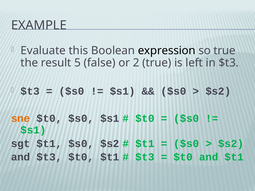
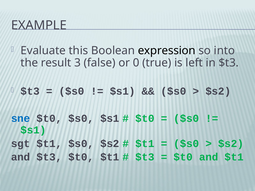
so true: true -> into (224, 51)
5: 5 -> 3 (77, 63)
2: 2 -> 0 (136, 63)
sne colour: orange -> blue (21, 119)
